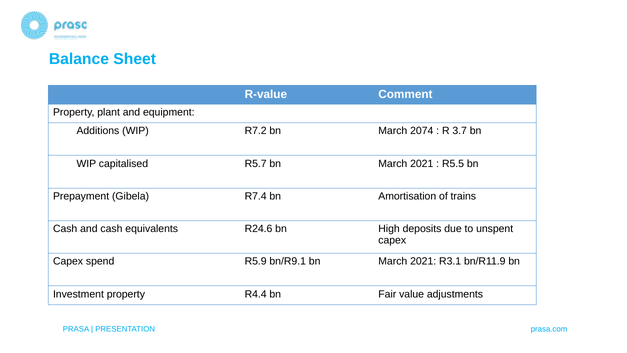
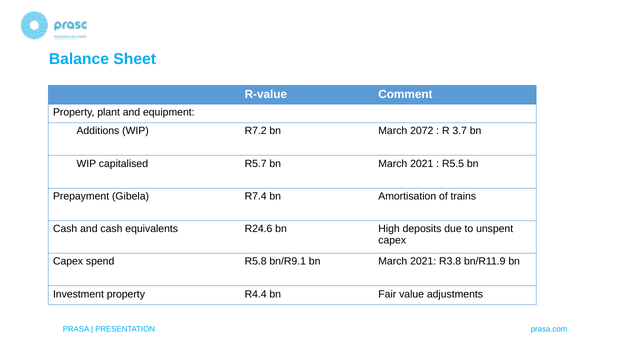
2074: 2074 -> 2072 (422, 131)
R5.9: R5.9 -> R5.8 (256, 261)
R3.1: R3.1 -> R3.8 (450, 261)
